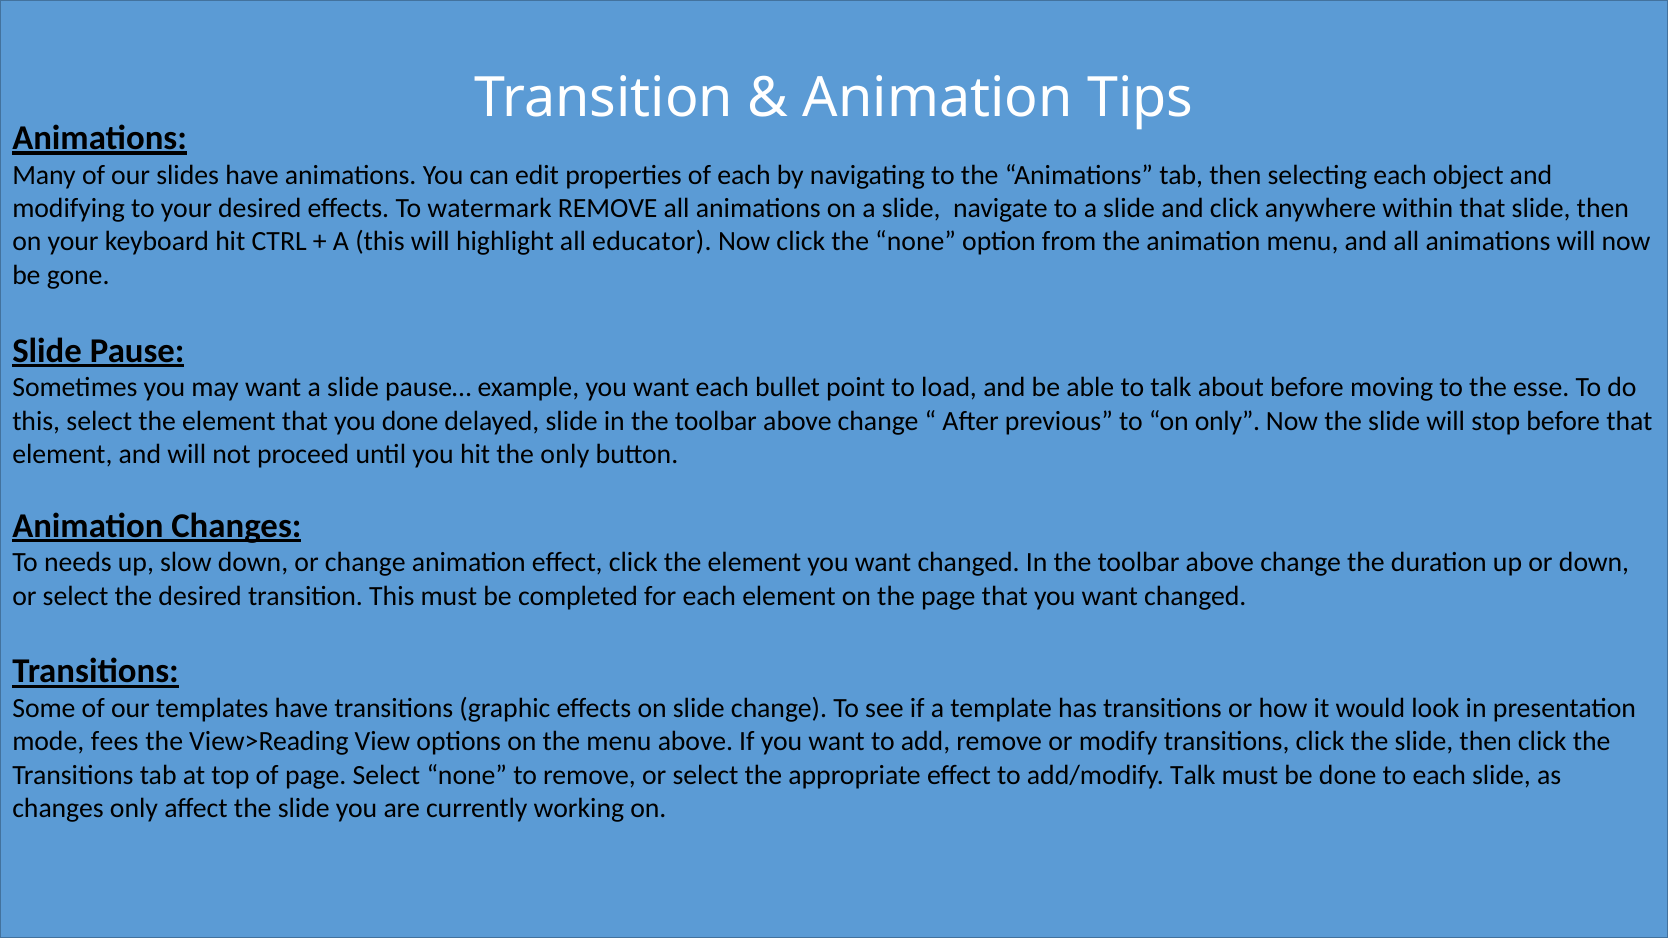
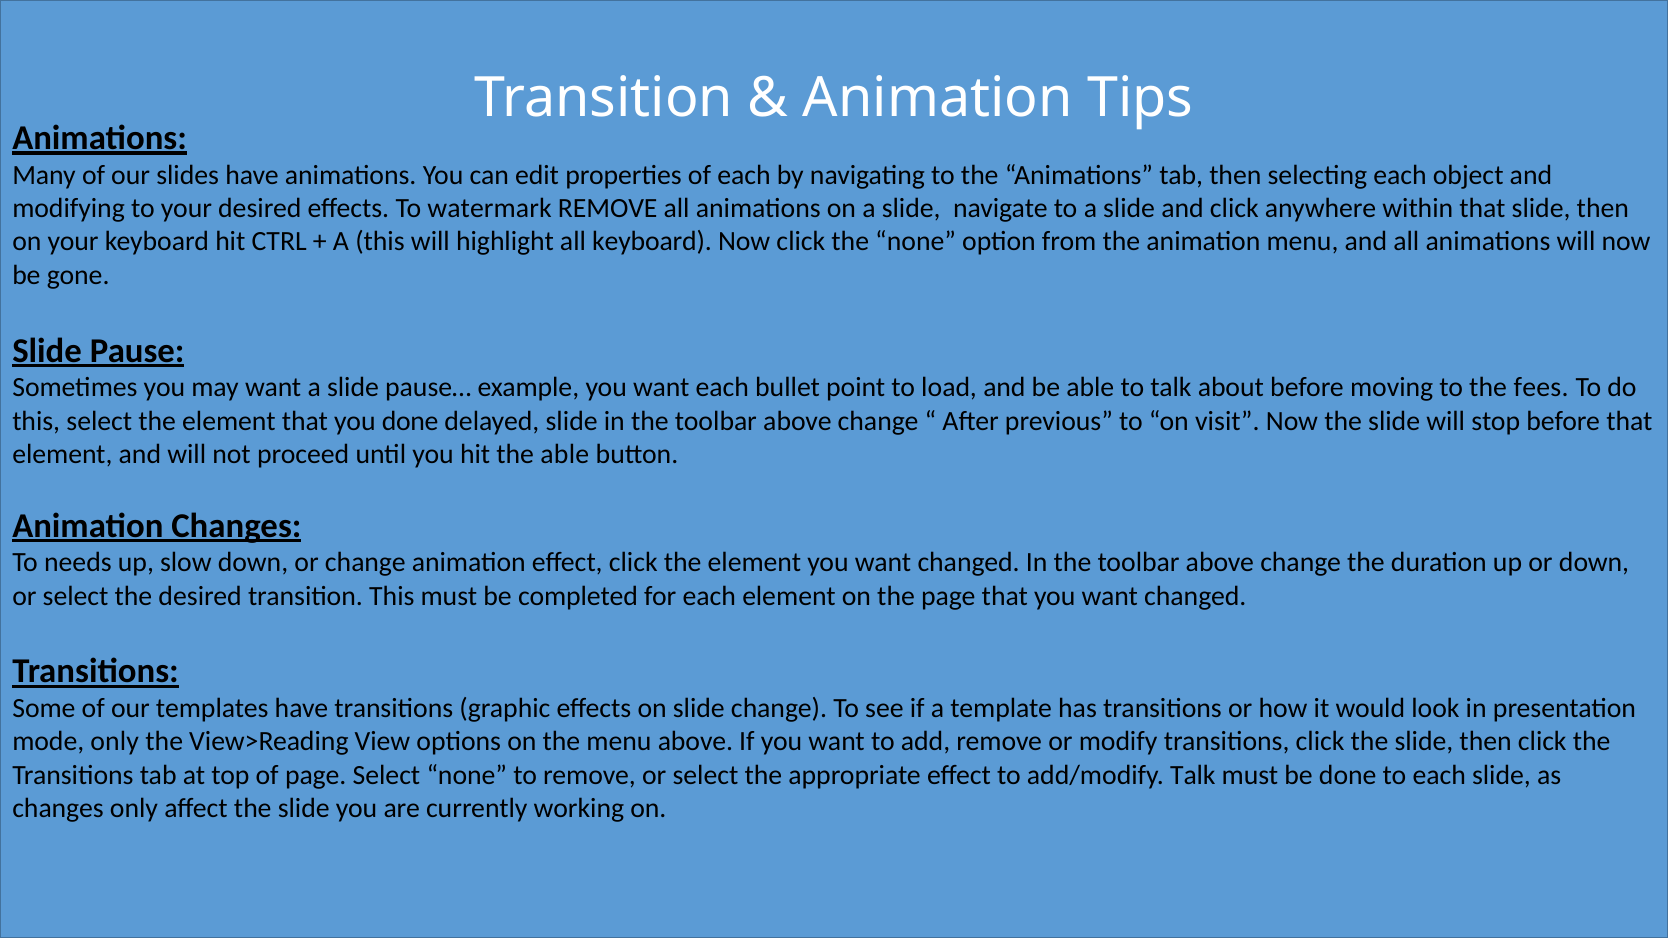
all educator: educator -> keyboard (652, 242)
esse: esse -> fees (1541, 388)
on only: only -> visit (1227, 421)
the only: only -> able (565, 454)
mode fees: fees -> only (115, 742)
